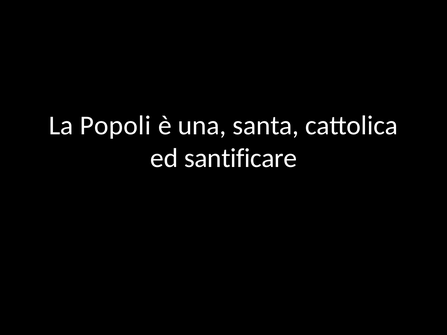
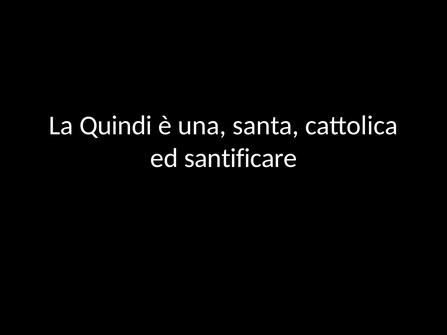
Popoli: Popoli -> Quindi (116, 126)
